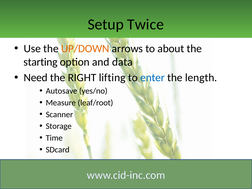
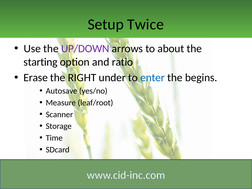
UP/DOWN colour: orange -> purple (85, 49)
data: data -> ratio (122, 62)
Need: Need -> Erase (36, 78)
lifting: lifting -> under (112, 78)
length: length -> begins (201, 78)
